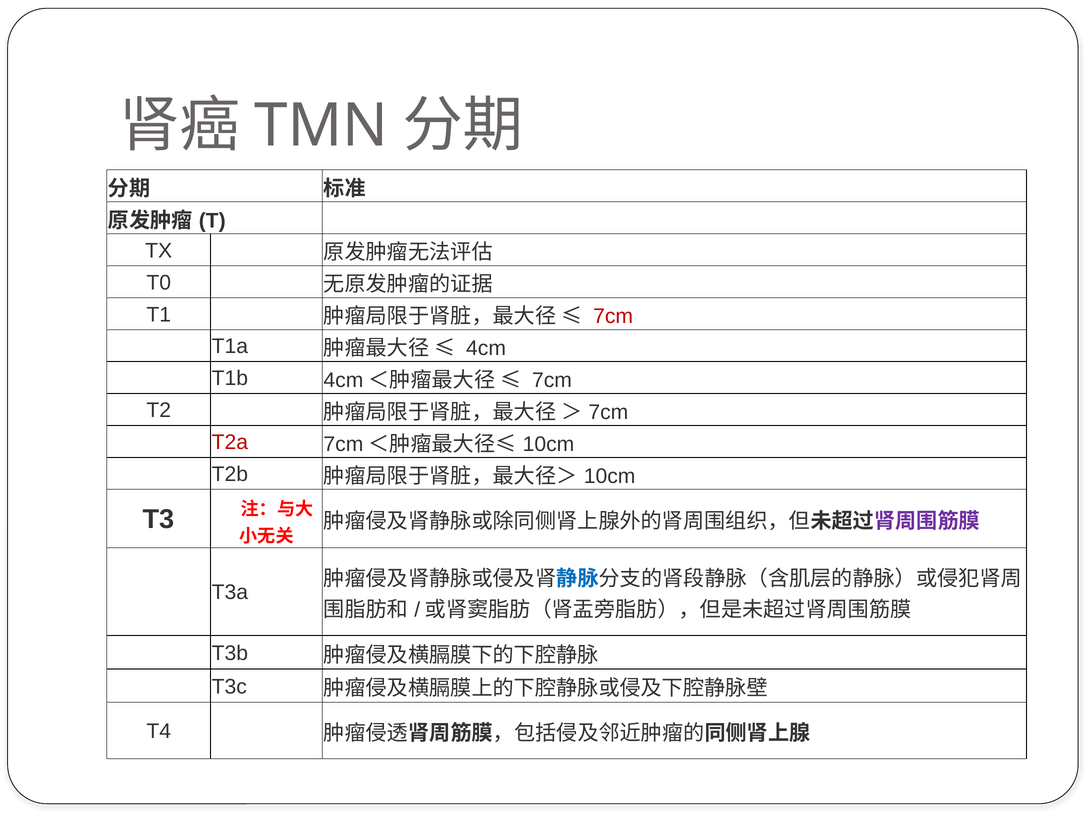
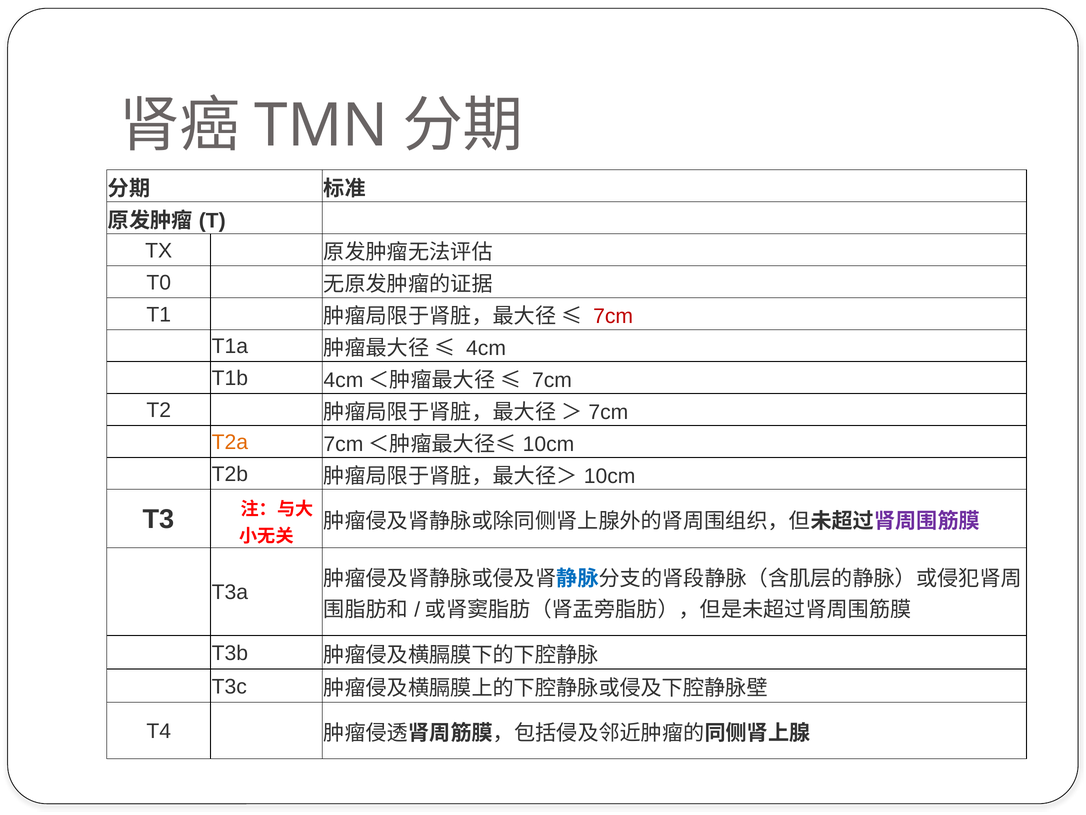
T2a colour: red -> orange (230, 442)
